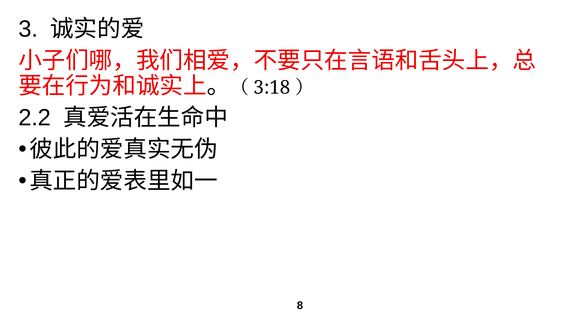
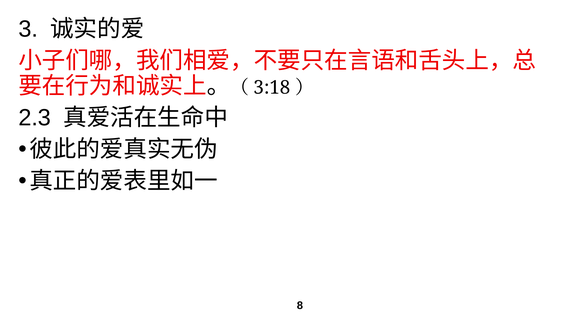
2.2: 2.2 -> 2.3 (35, 118)
